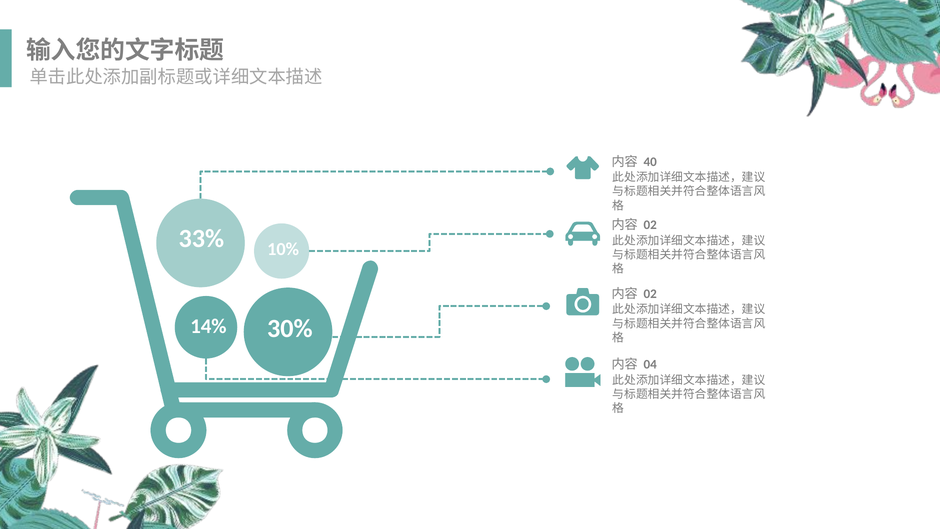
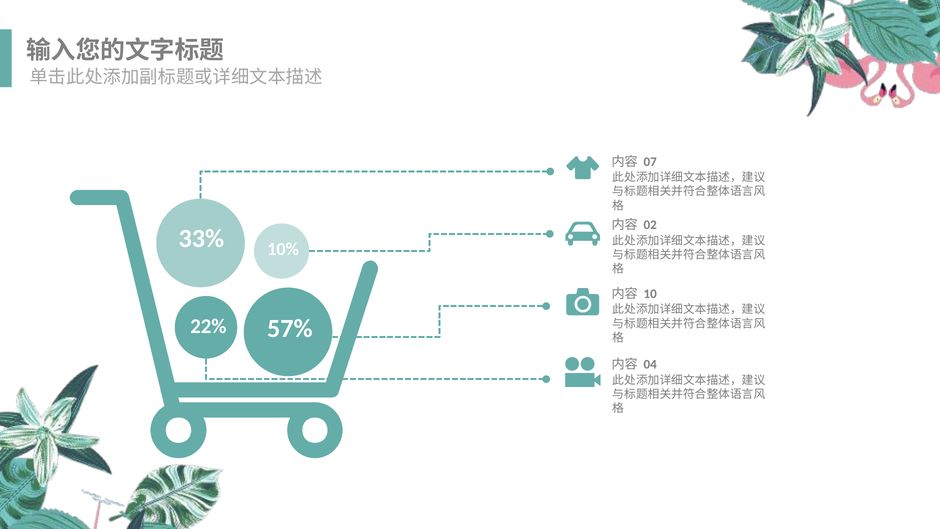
40: 40 -> 07 (650, 162)
02: 02 -> 10 (650, 294)
14%: 14% -> 22% (208, 326)
30%: 30% -> 57% (290, 329)
